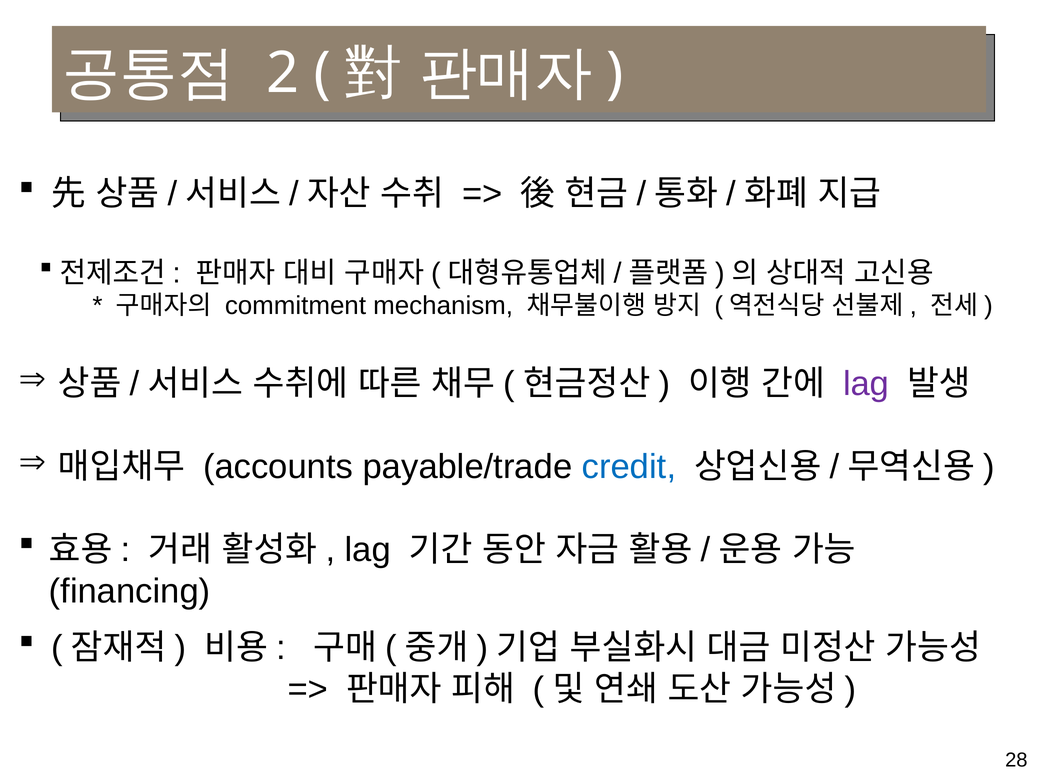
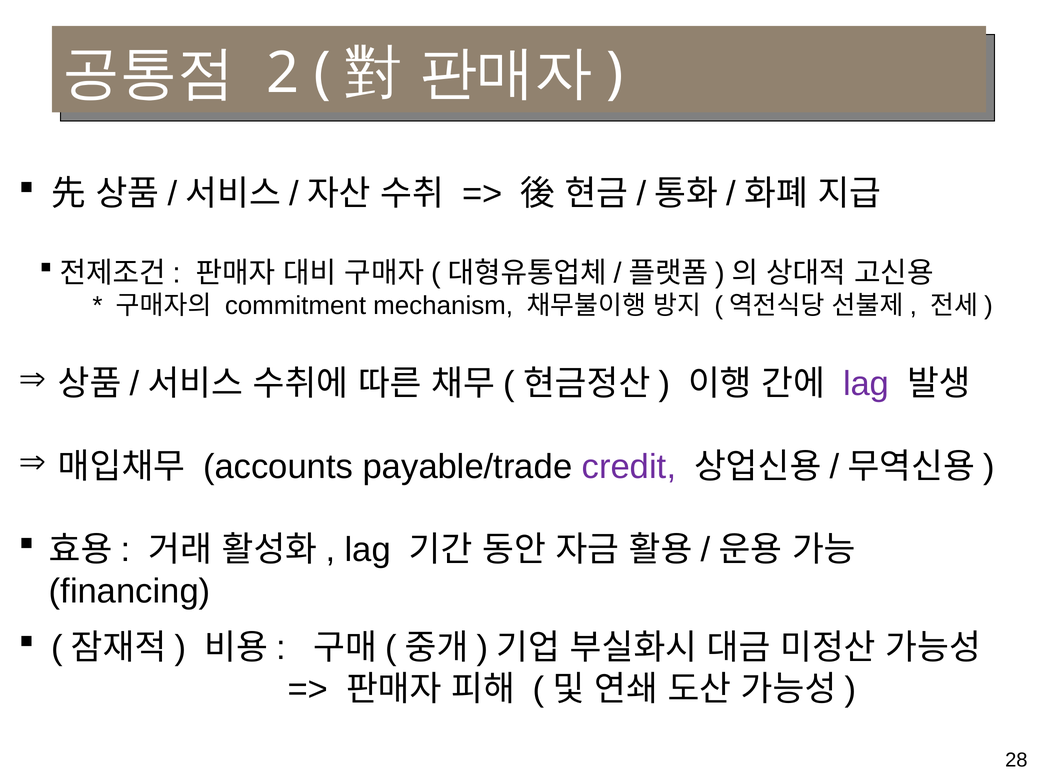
credit colour: blue -> purple (629, 467)
